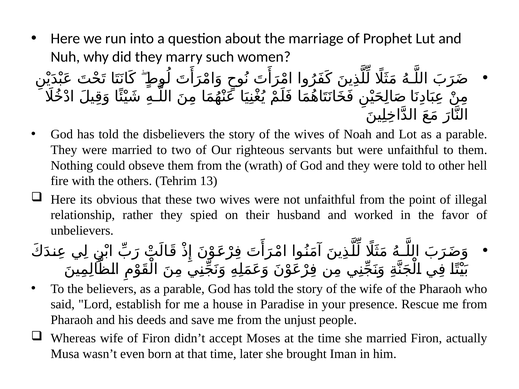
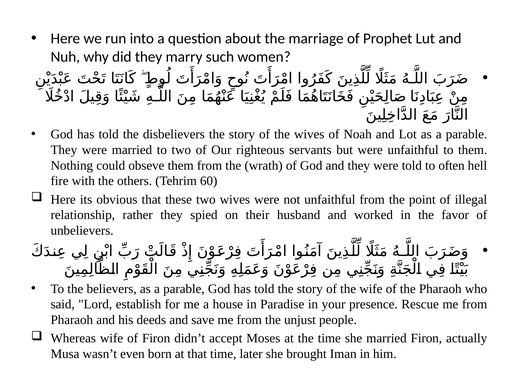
other: other -> often (452, 166)
13: 13 -> 60 (209, 181)
